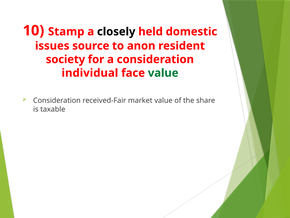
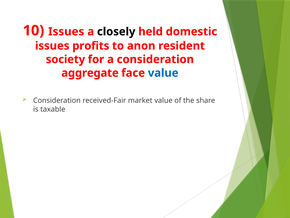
10 Stamp: Stamp -> Issues (66, 32)
source: source -> profits (91, 46)
individual: individual -> aggregate (90, 73)
value colour: green -> blue (163, 73)
